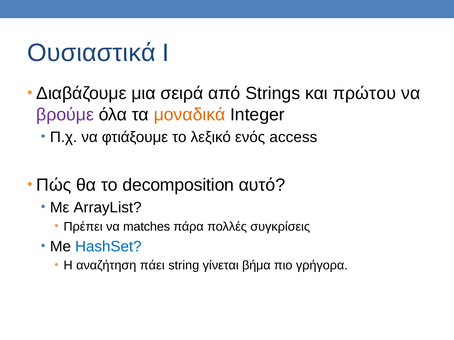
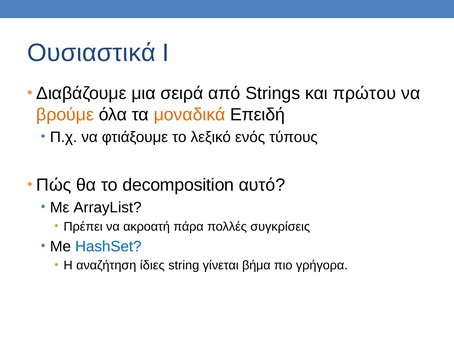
βρούμε colour: purple -> orange (65, 115)
Integer: Integer -> Επειδή (257, 115)
access: access -> τύπους (293, 137)
matches: matches -> ακροατή (147, 227)
πάει: πάει -> ίδιες (152, 266)
